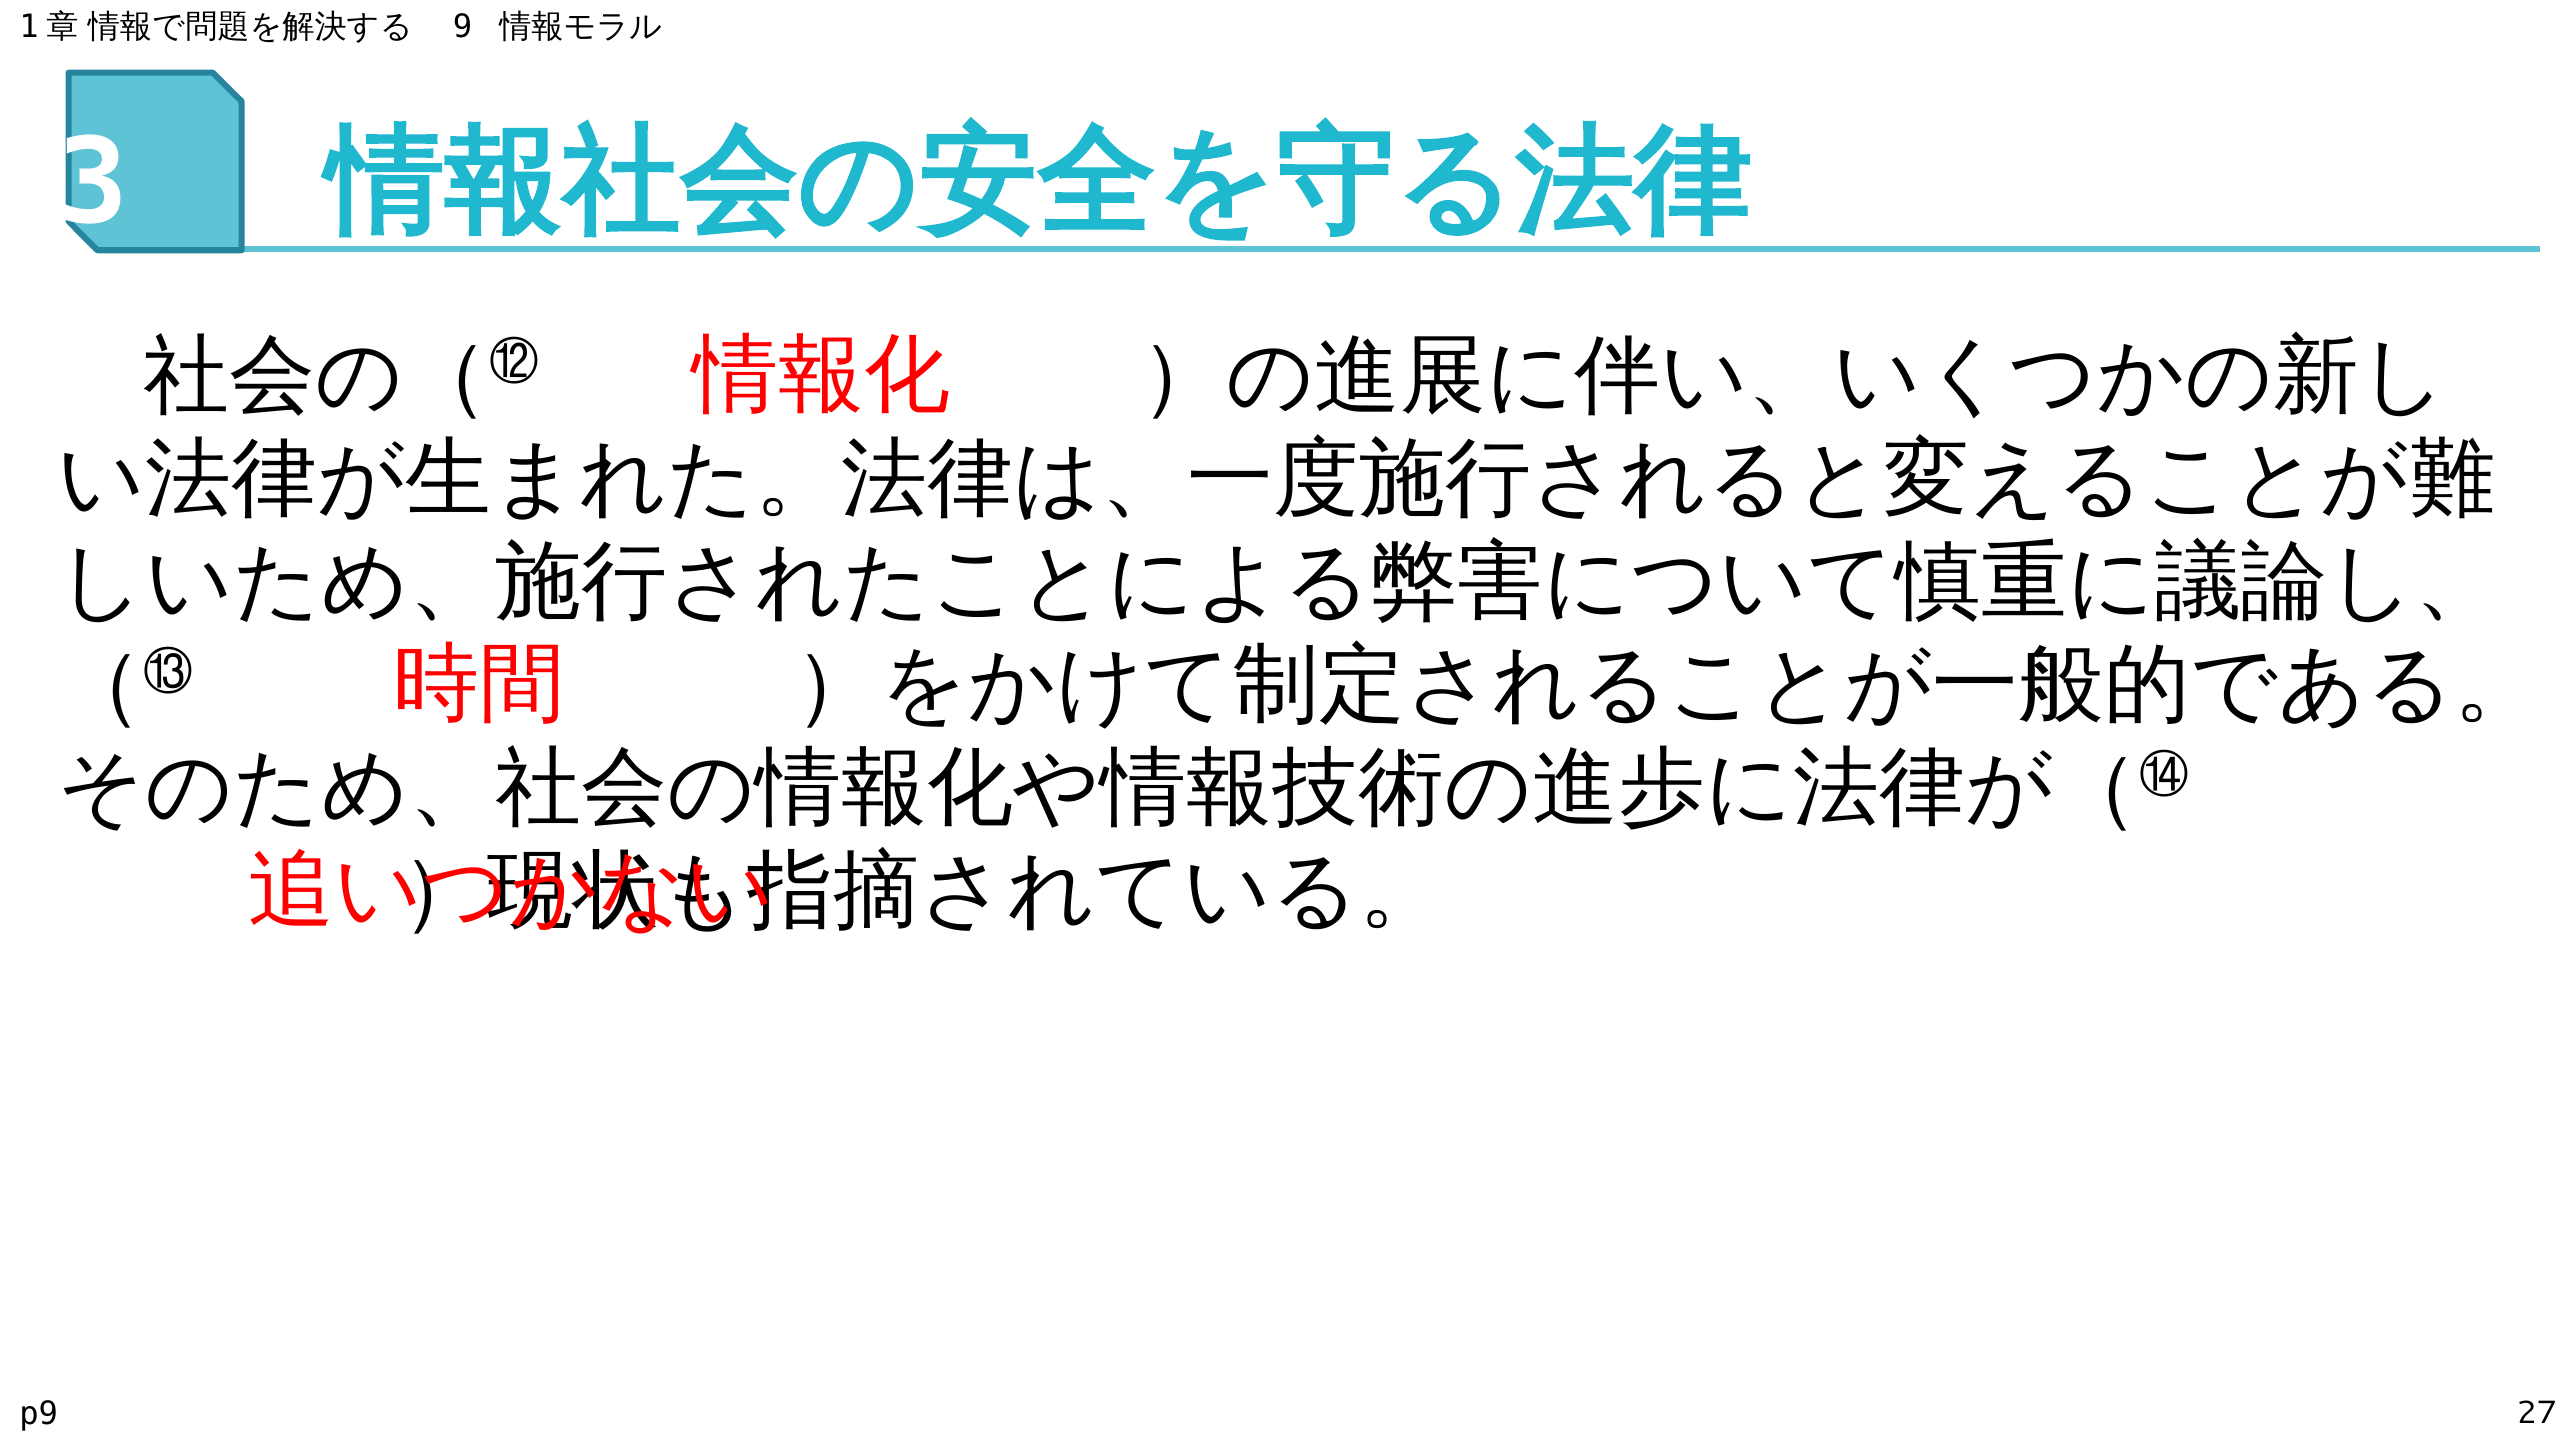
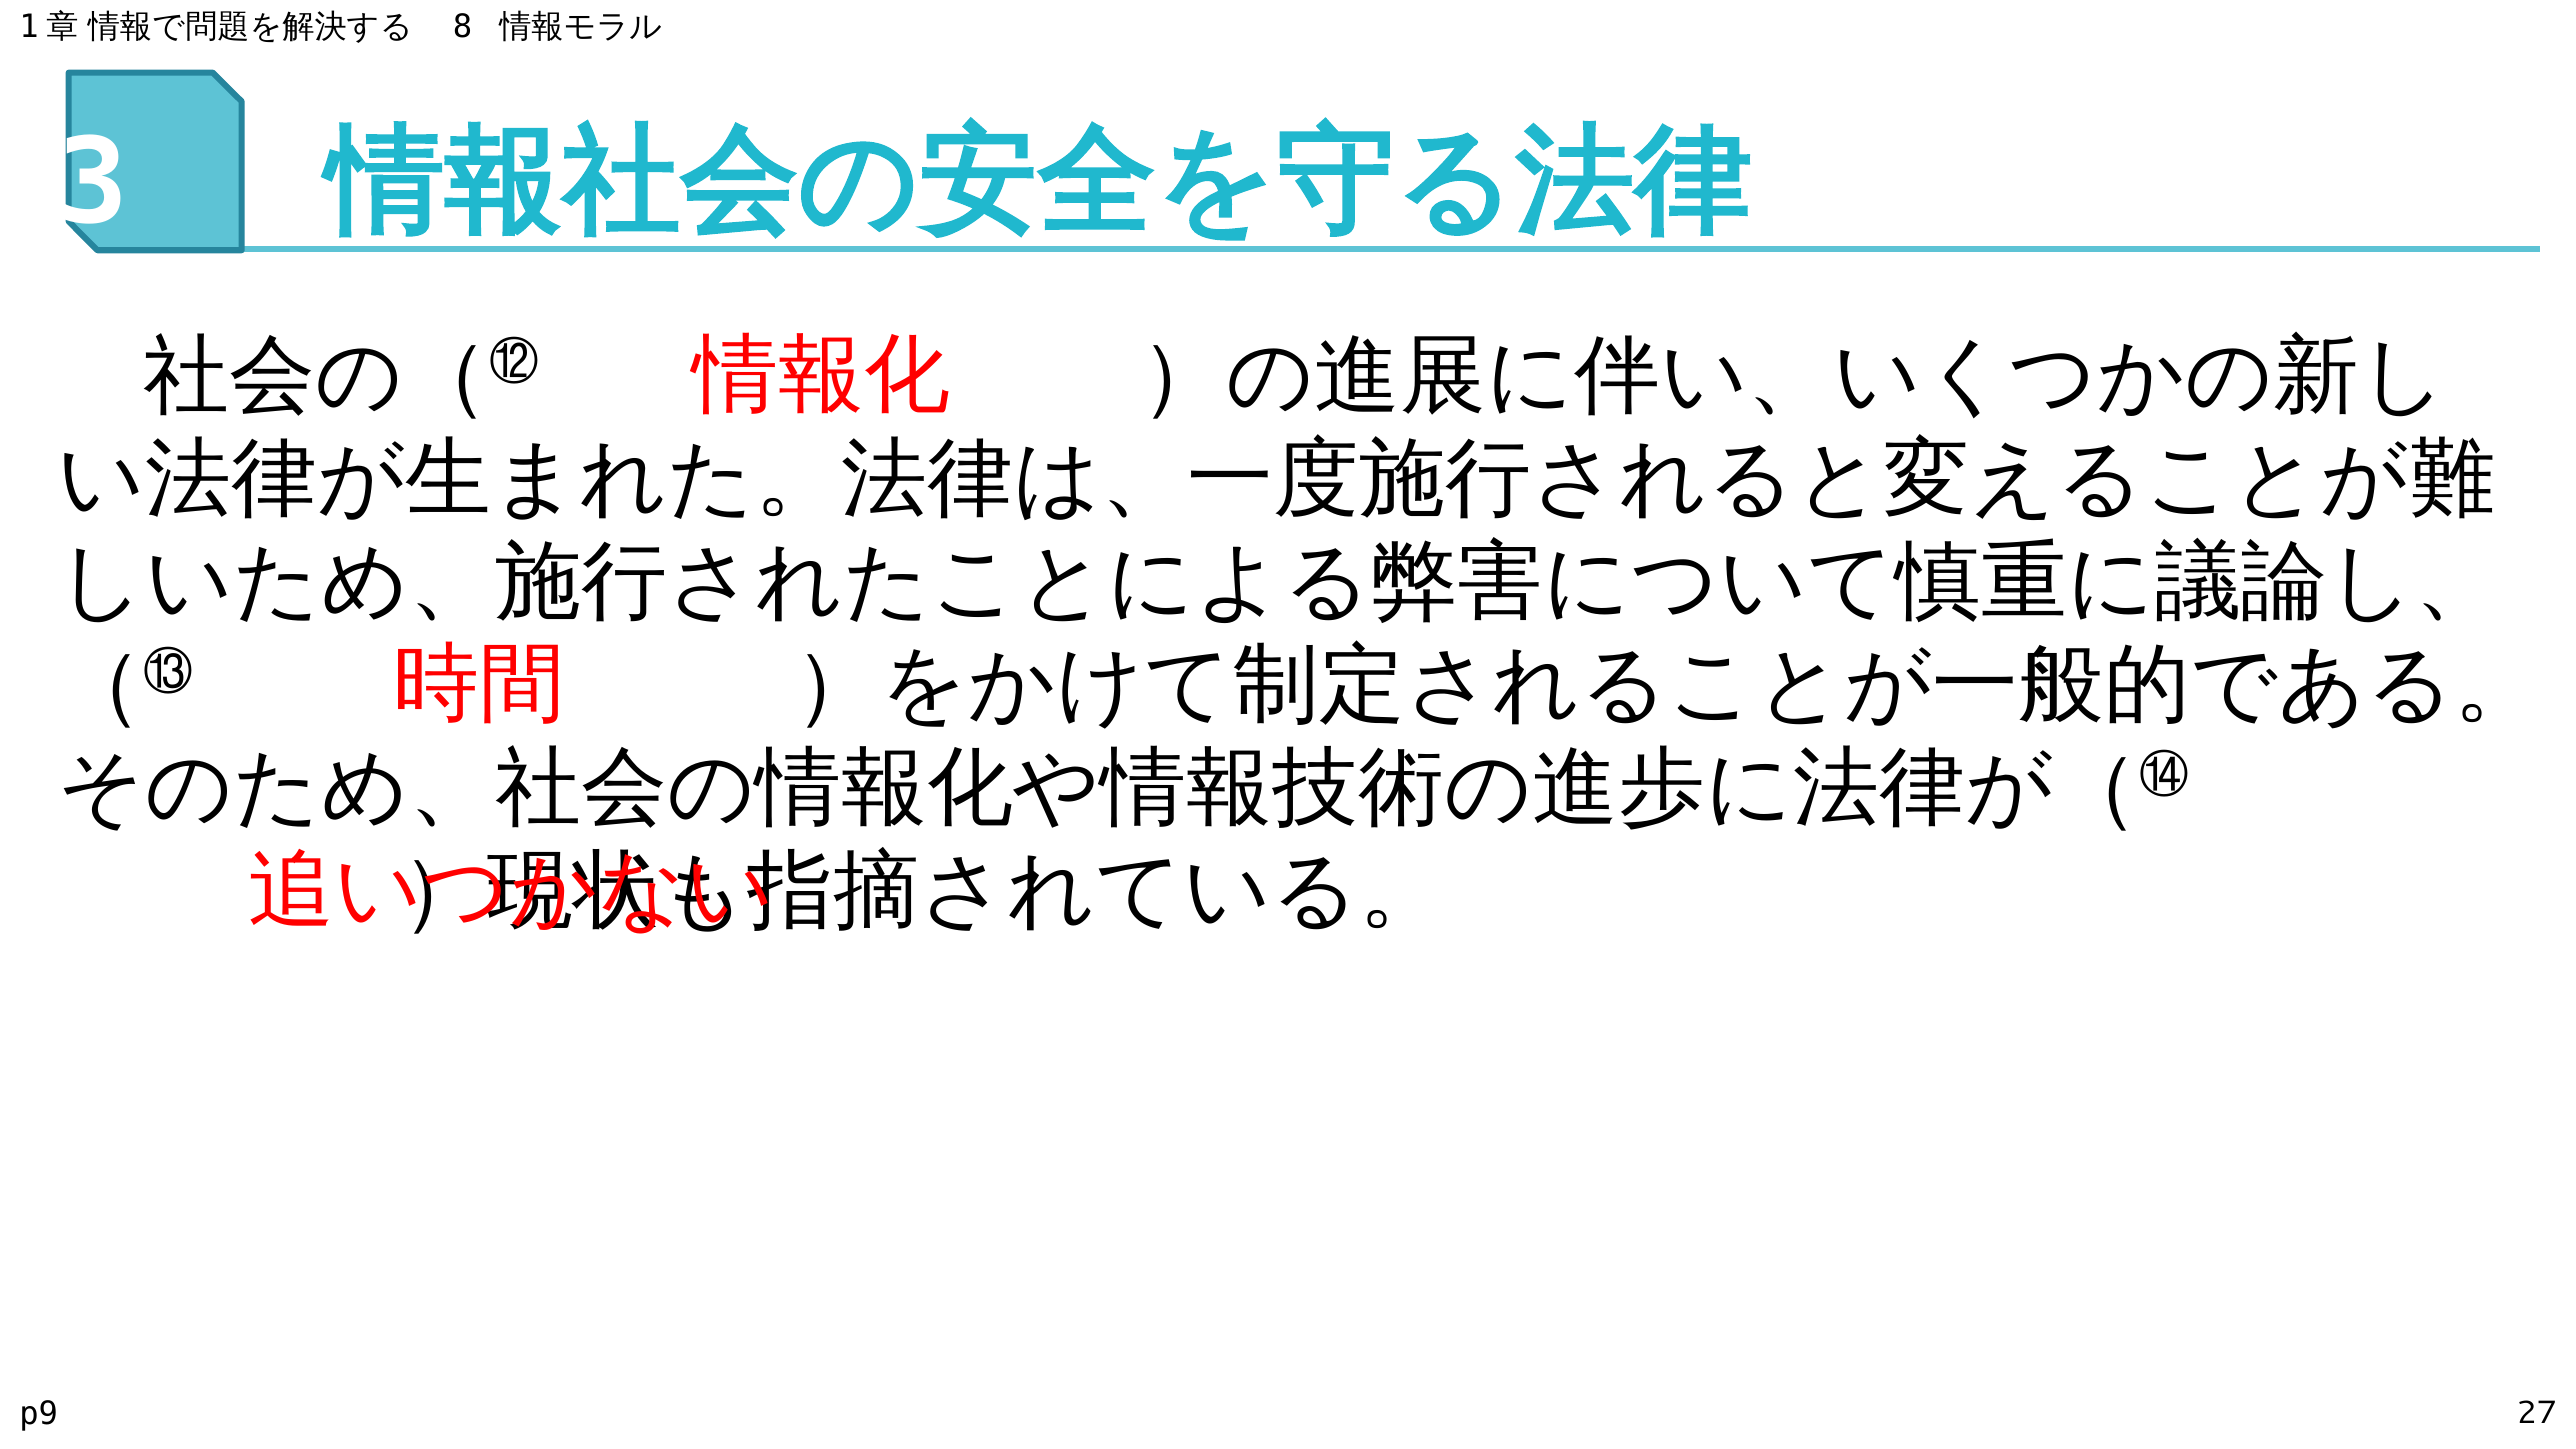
9: 9 -> 8 (463, 27)
